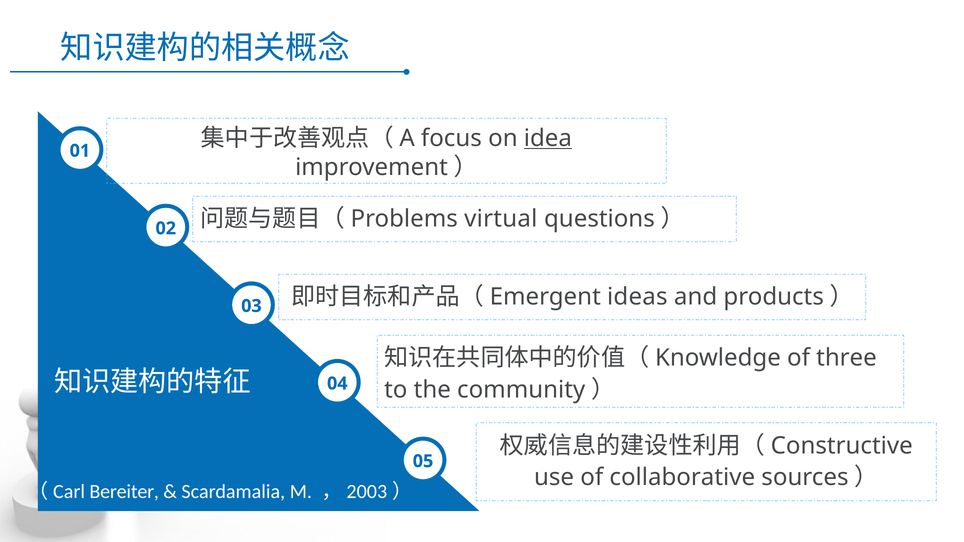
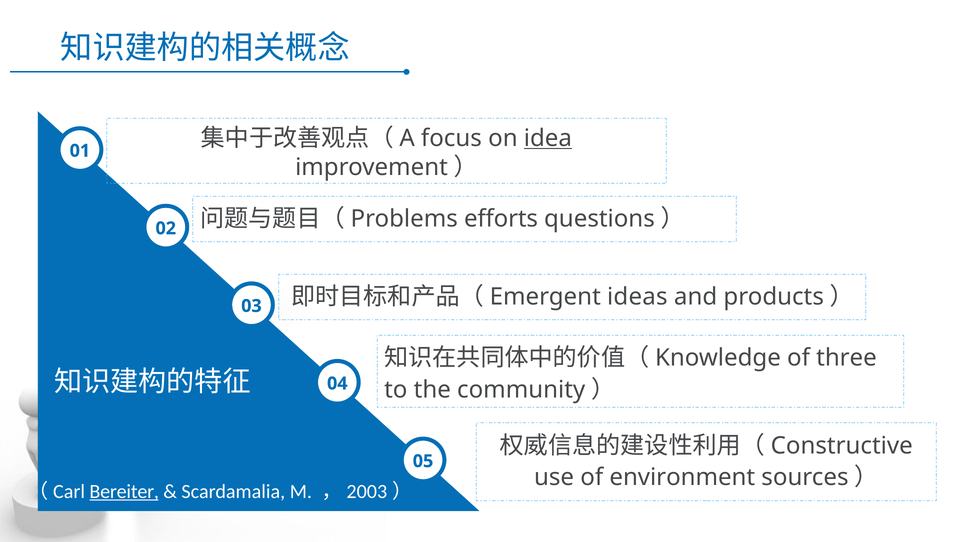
virtual: virtual -> efforts (501, 219)
collaborative: collaborative -> environment (682, 478)
Bereiter underline: none -> present (124, 492)
